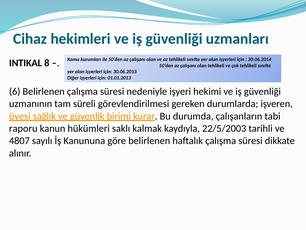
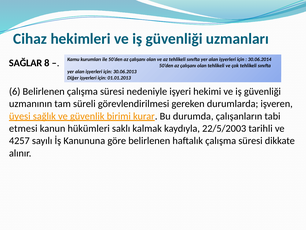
INTIKAL: INTIKAL -> SAĞLAR (26, 63)
raporu: raporu -> etmesi (23, 128)
4807: 4807 -> 4257 (19, 141)
